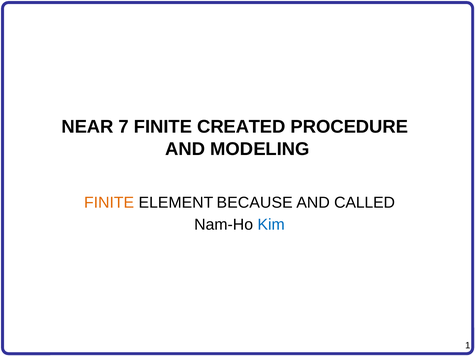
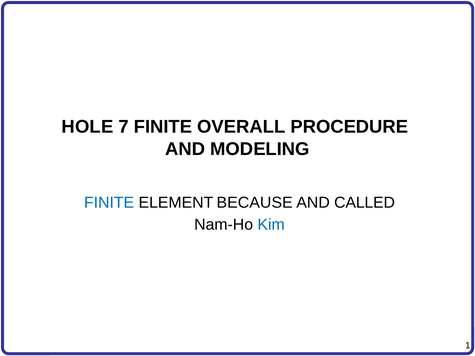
NEAR: NEAR -> HOLE (87, 127)
CREATED: CREATED -> OVERALL (241, 127)
FINITE colour: orange -> blue (109, 203)
